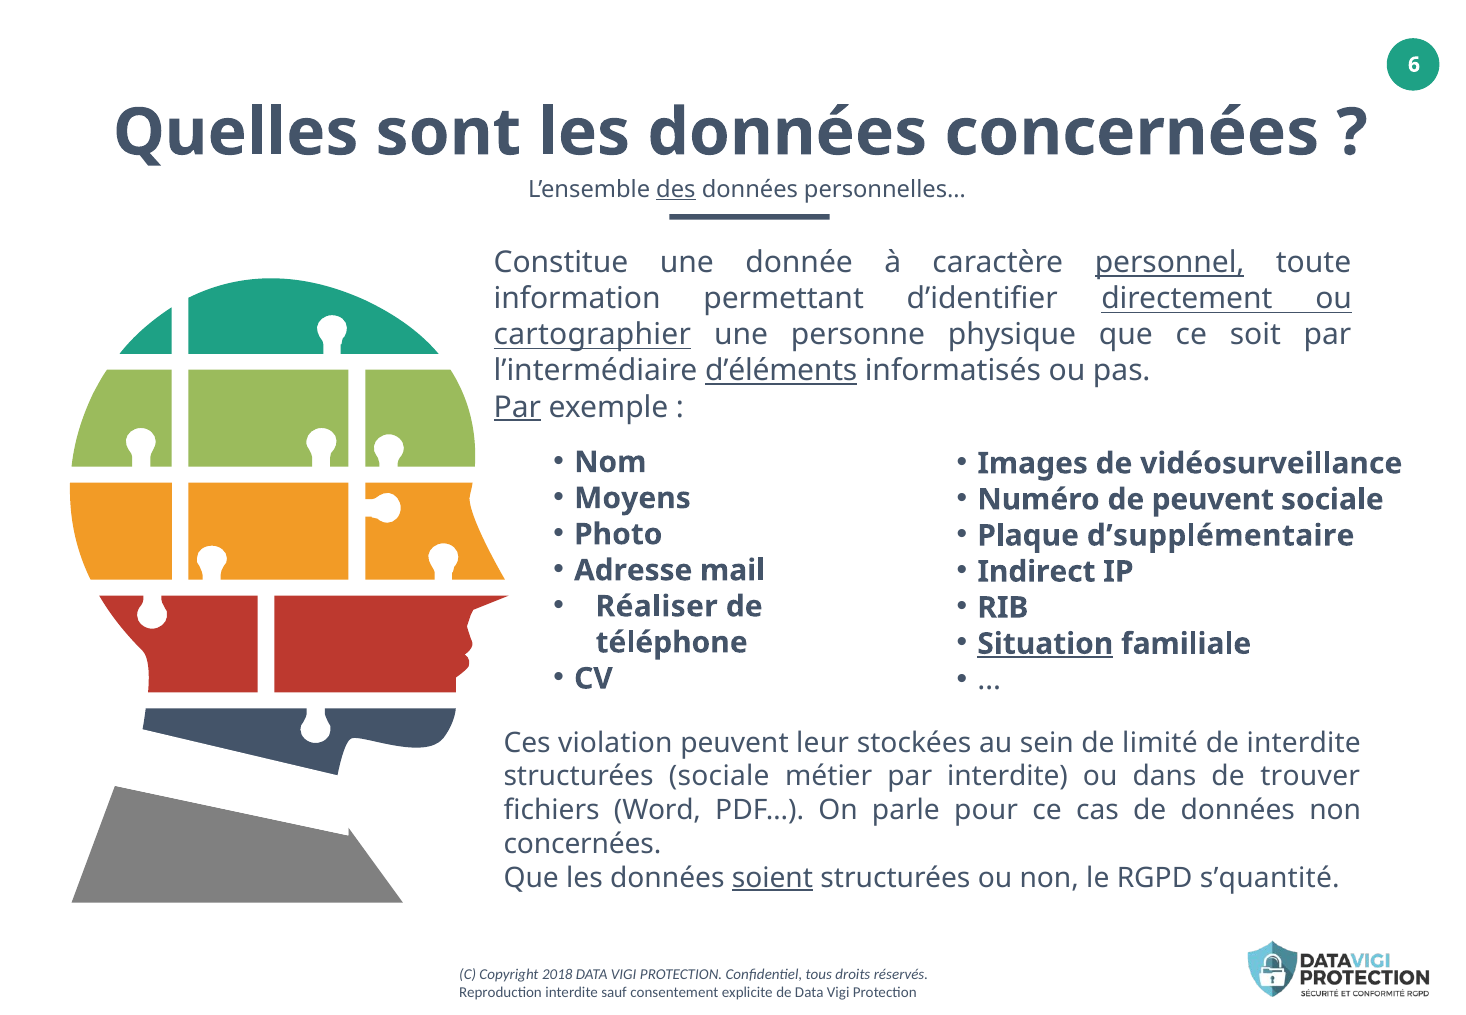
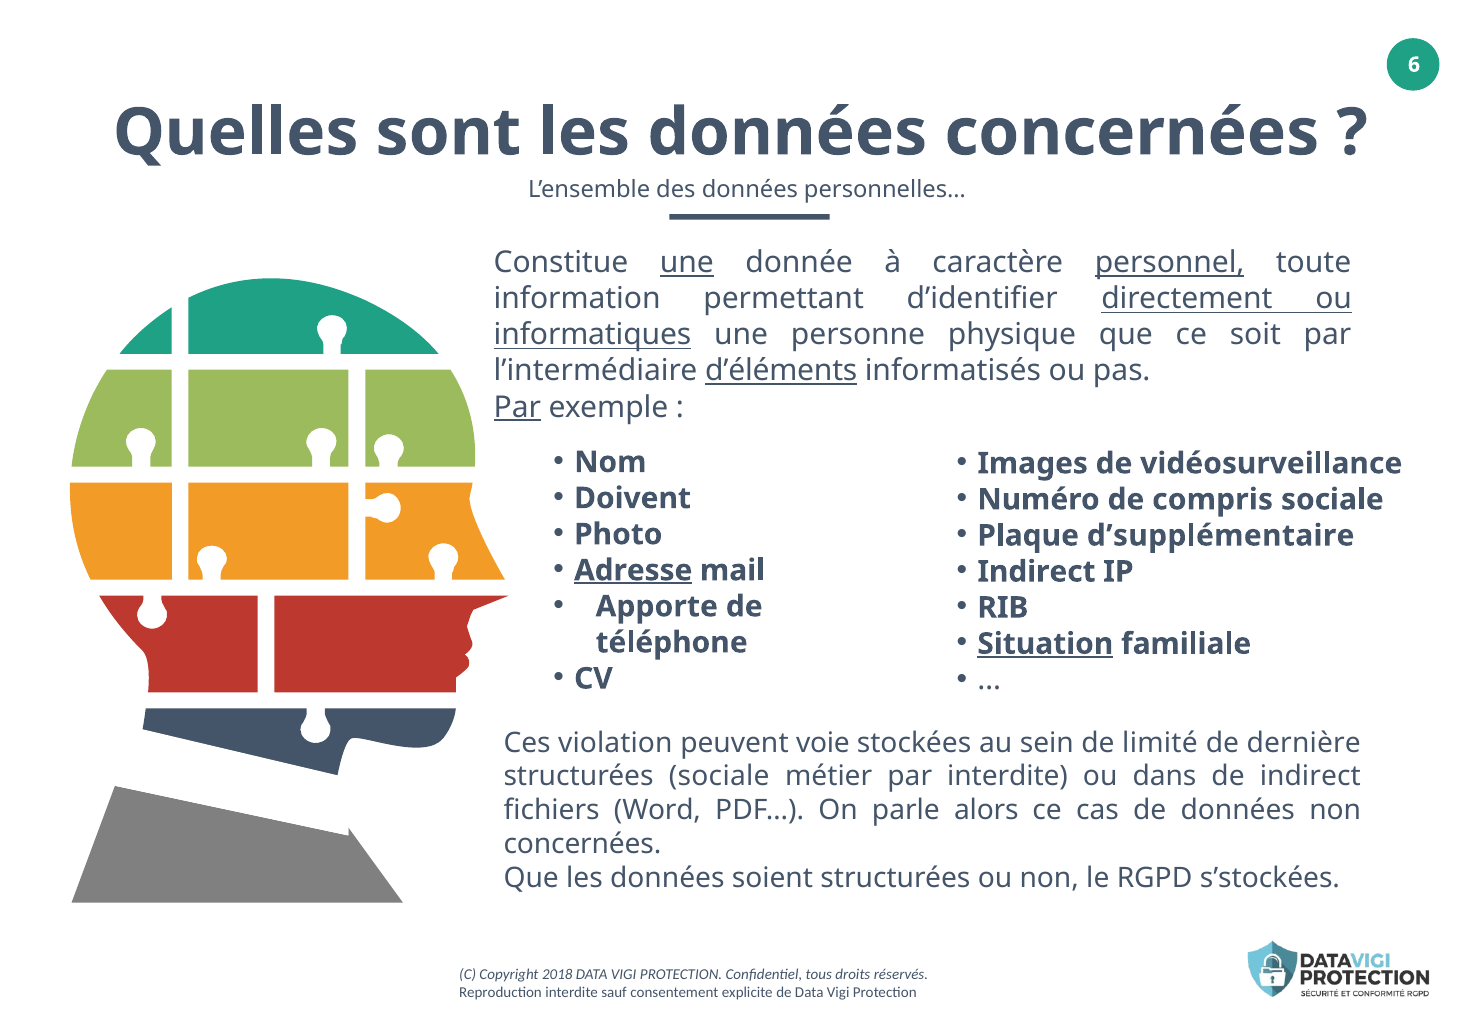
des underline: present -> none (676, 189)
une underline: none -> present (687, 263)
cartographier: cartographier -> informatiques (592, 335)
Moyens: Moyens -> Doivent (632, 498)
de peuvent: peuvent -> compris (1213, 500)
Adresse underline: none -> present (633, 570)
Réaliser: Réaliser -> Apporte (657, 606)
leur: leur -> voie (823, 743)
de interdite: interdite -> dernière (1304, 743)
de trouver: trouver -> indirect (1310, 777)
pour: pour -> alors (986, 810)
soient underline: present -> none (772, 878)
s’quantité: s’quantité -> s’stockées (1270, 878)
